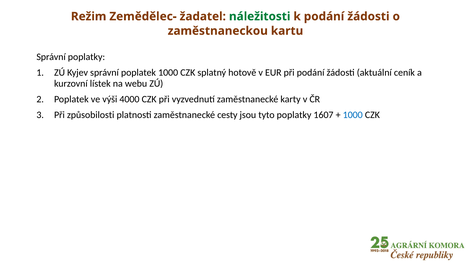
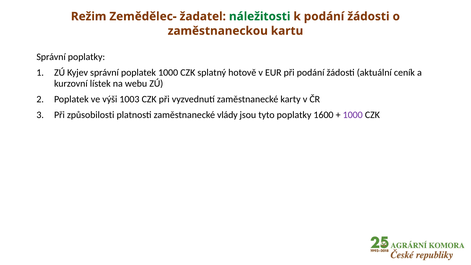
4000: 4000 -> 1003 (129, 99)
cesty: cesty -> vlády (227, 115)
1607: 1607 -> 1600 (324, 115)
1000 colour: blue -> purple (353, 115)
